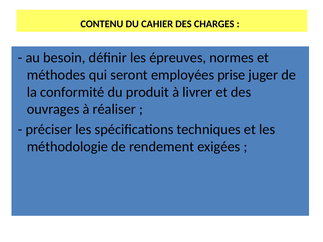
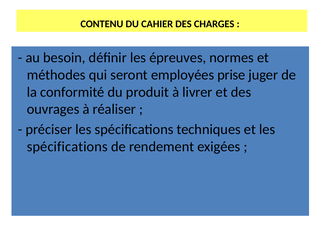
méthodologie: méthodologie -> spécifications (67, 147)
